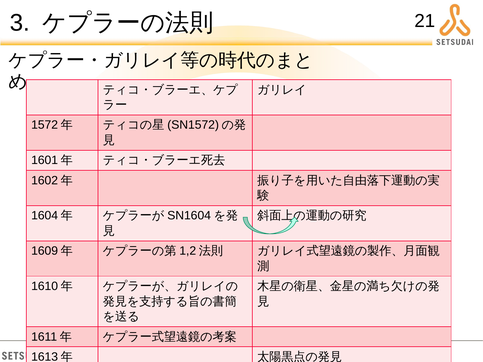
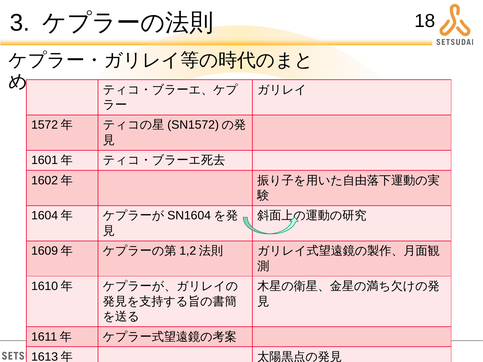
21: 21 -> 18 (425, 21)
